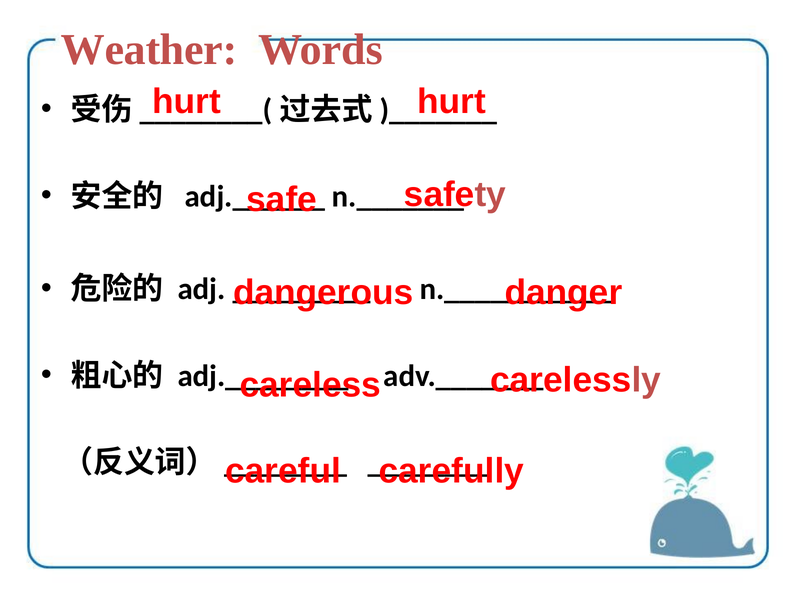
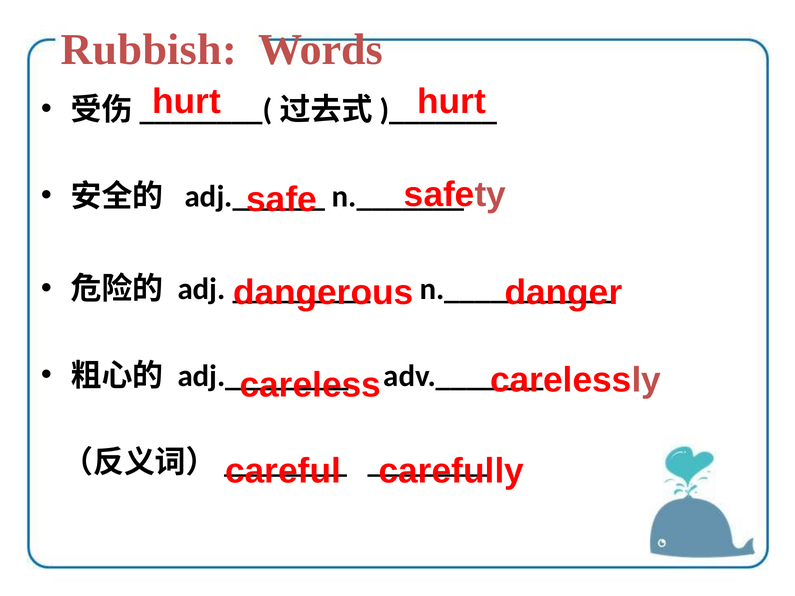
Weather: Weather -> Rubbish (149, 49)
